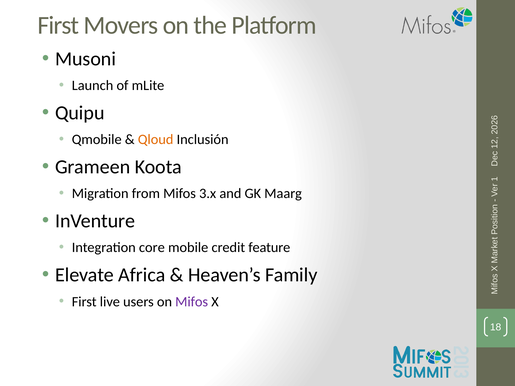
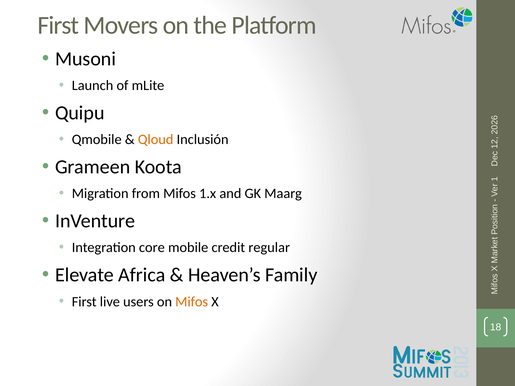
3.x: 3.x -> 1.x (208, 194)
feature: feature -> regular (269, 248)
Mifos colour: purple -> orange (192, 302)
